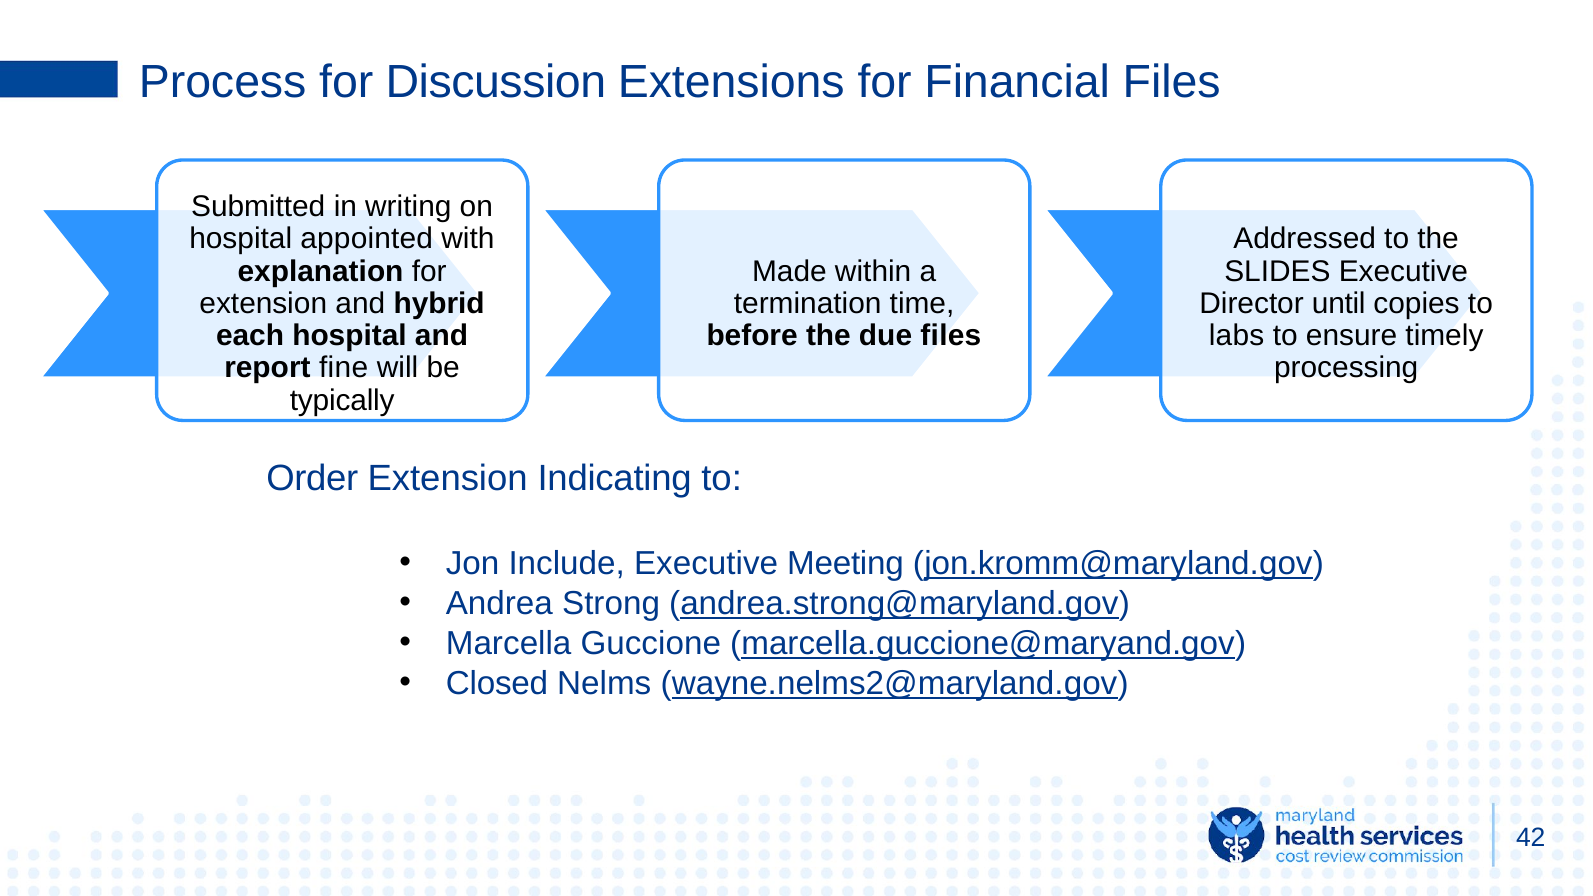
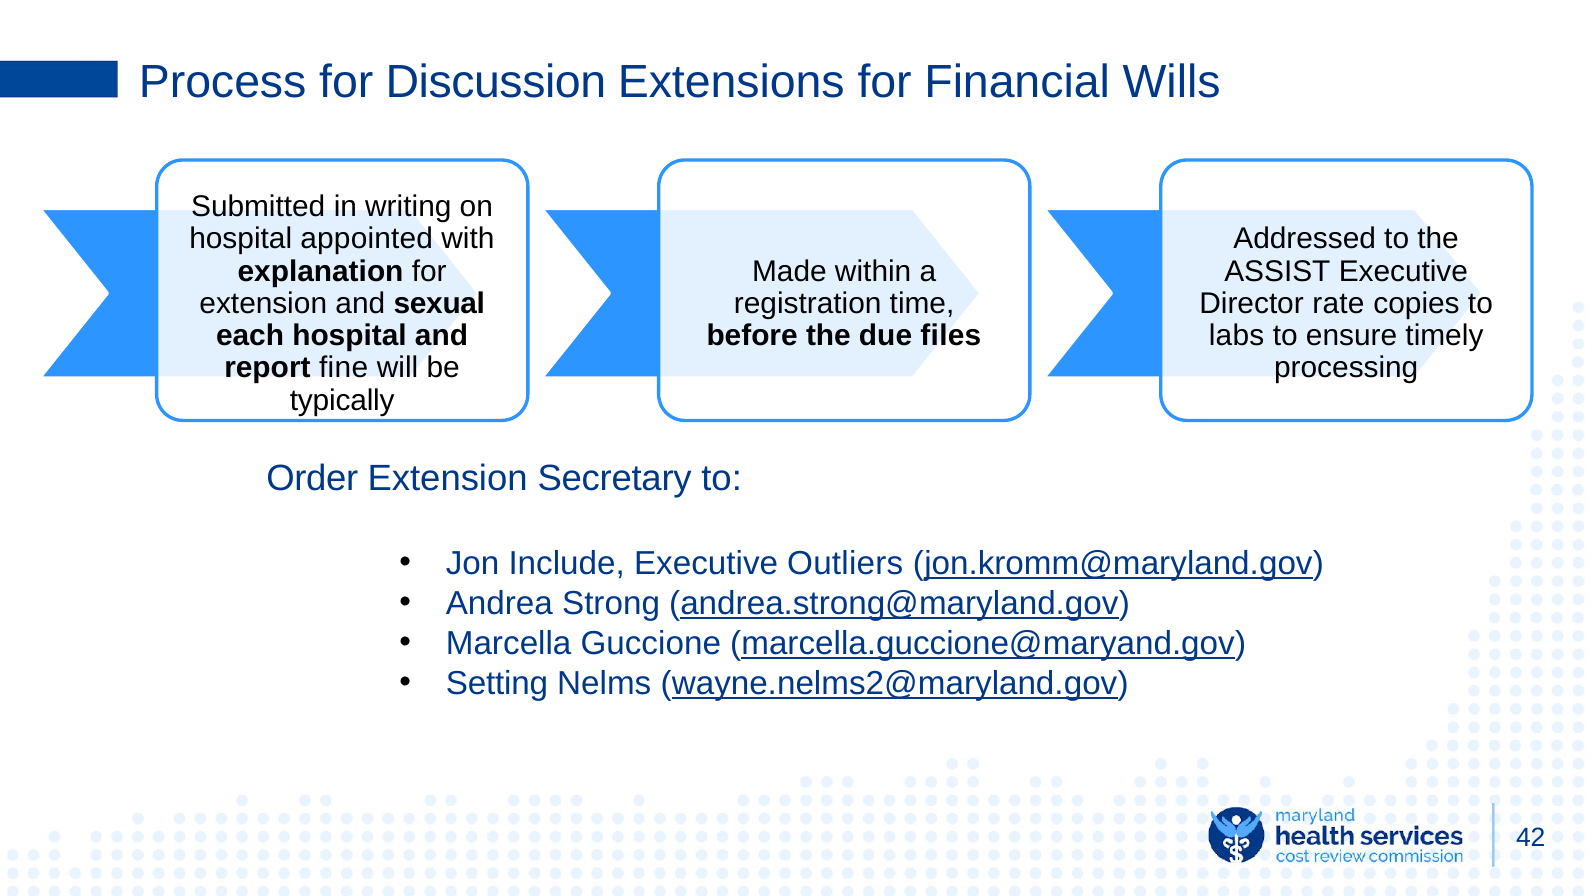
Financial Files: Files -> Wills (1172, 83)
SLIDES: SLIDES -> ASSIST (1277, 271)
hybrid: hybrid -> sexual (439, 304)
termination: termination -> registration (808, 304)
until: until -> rate (1338, 304)
Indicating: Indicating -> Secretary (615, 478)
Meeting: Meeting -> Outliers (845, 564)
Closed: Closed -> Setting (497, 683)
